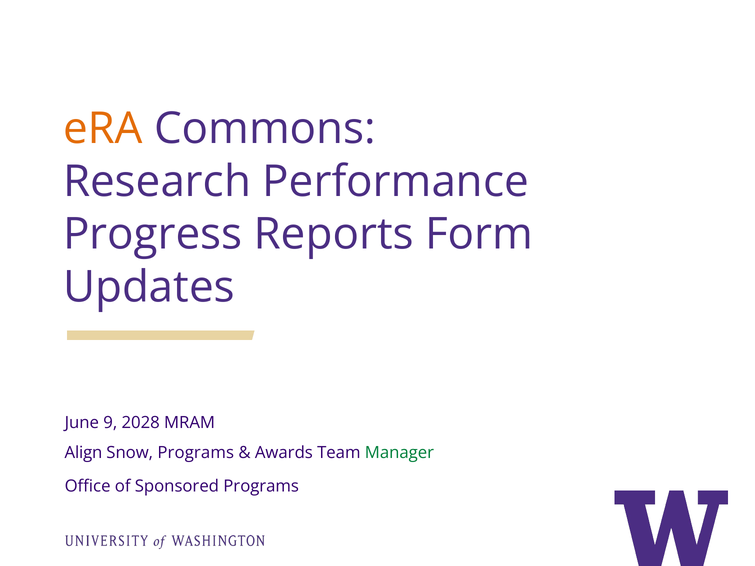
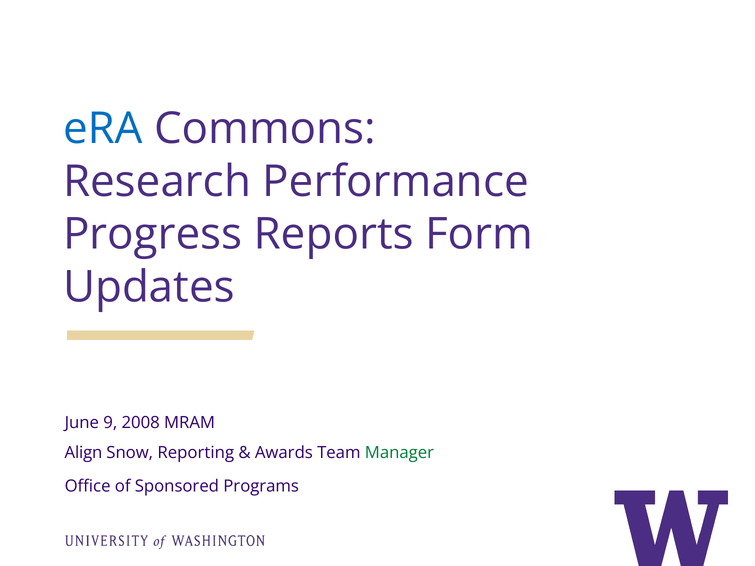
eRA colour: orange -> blue (103, 129)
2028: 2028 -> 2008 (141, 423)
Snow Programs: Programs -> Reporting (196, 453)
